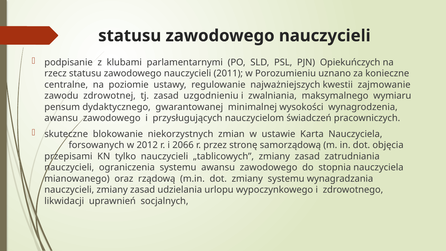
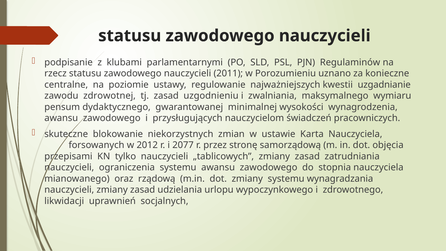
Opiekuńczych: Opiekuńczych -> Regulaminów (350, 62)
zajmowanie: zajmowanie -> uzgadnianie (384, 85)
2066: 2066 -> 2077 (183, 145)
